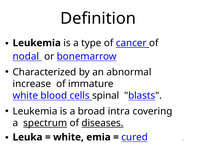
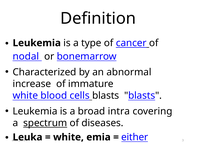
cells spinal: spinal -> blasts (106, 96)
diseases underline: present -> none (103, 124)
cured: cured -> either (135, 138)
